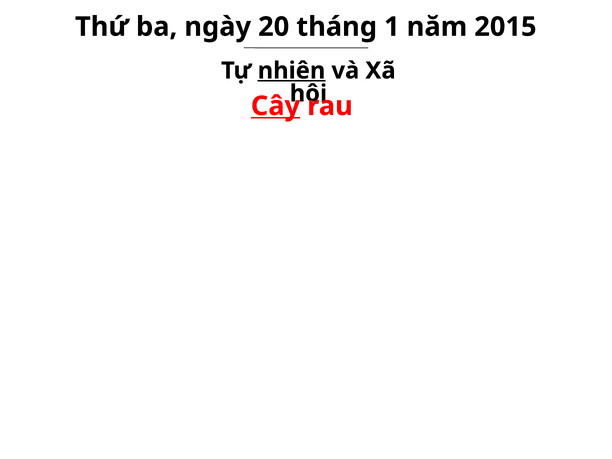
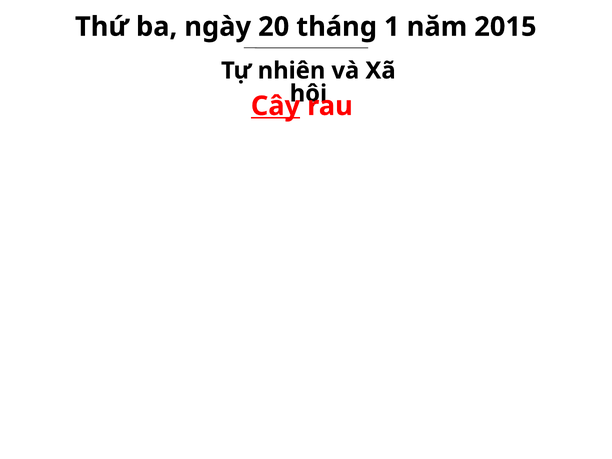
nhiên underline: present -> none (292, 71)
